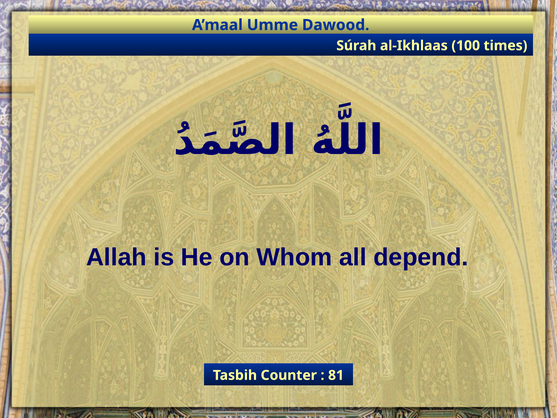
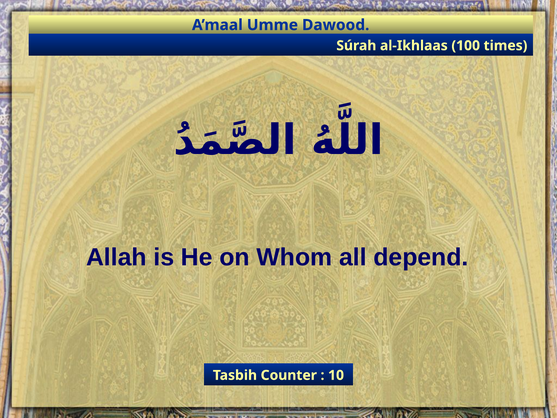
81: 81 -> 10 (336, 375)
